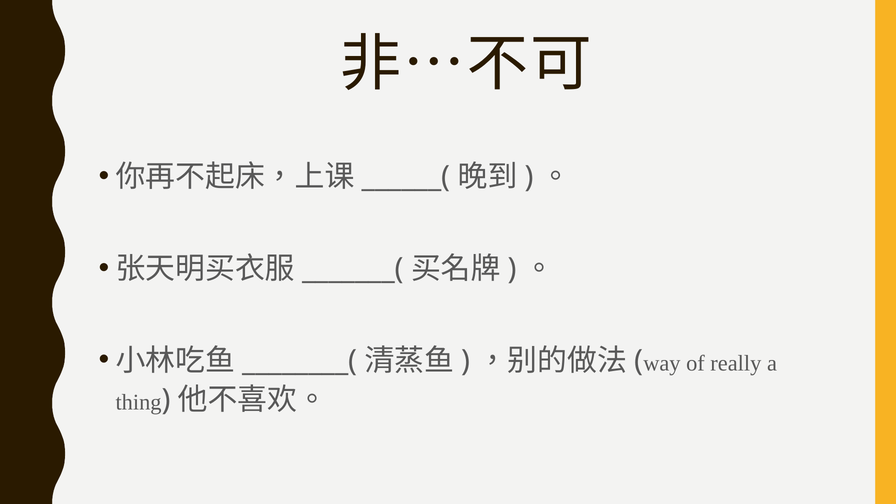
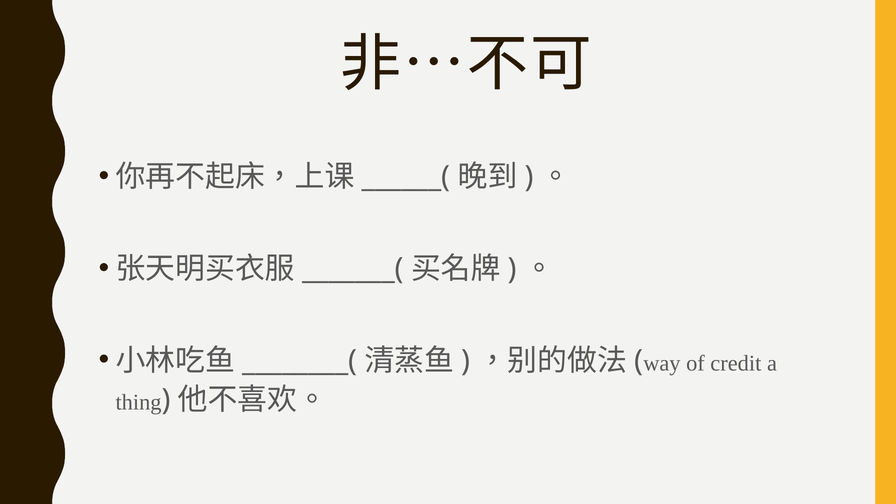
really: really -> credit (736, 363)
